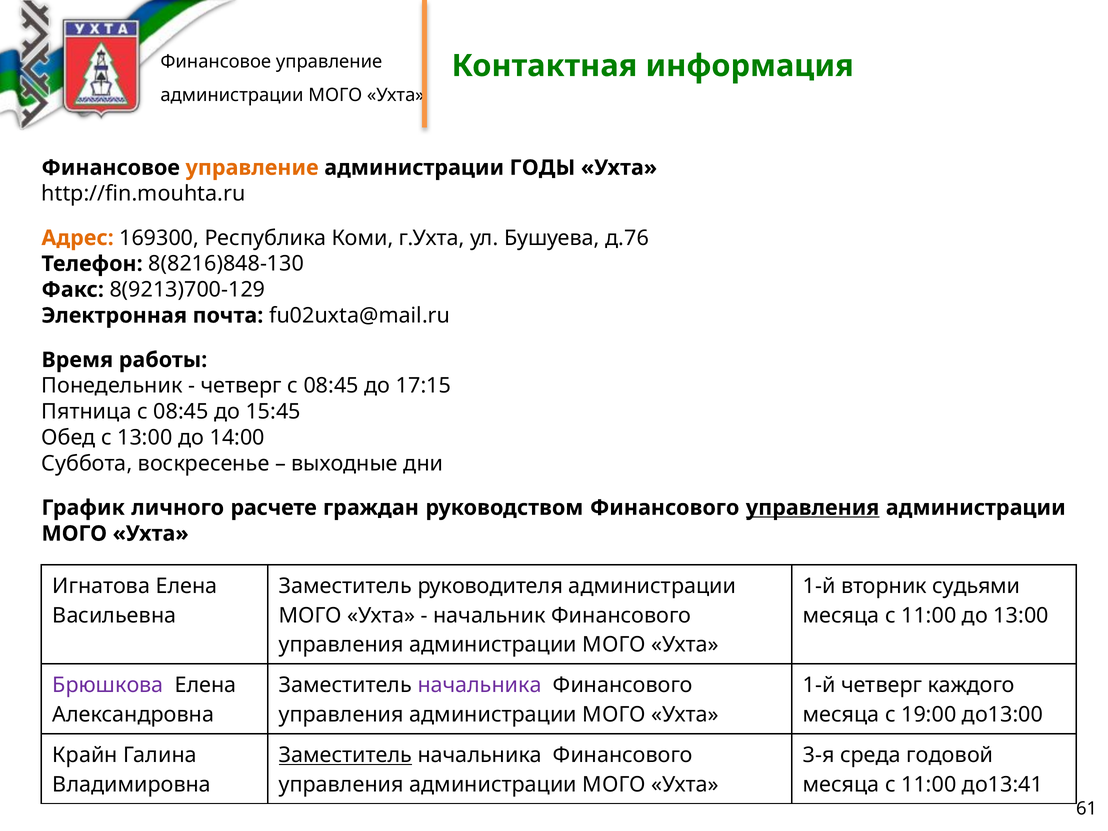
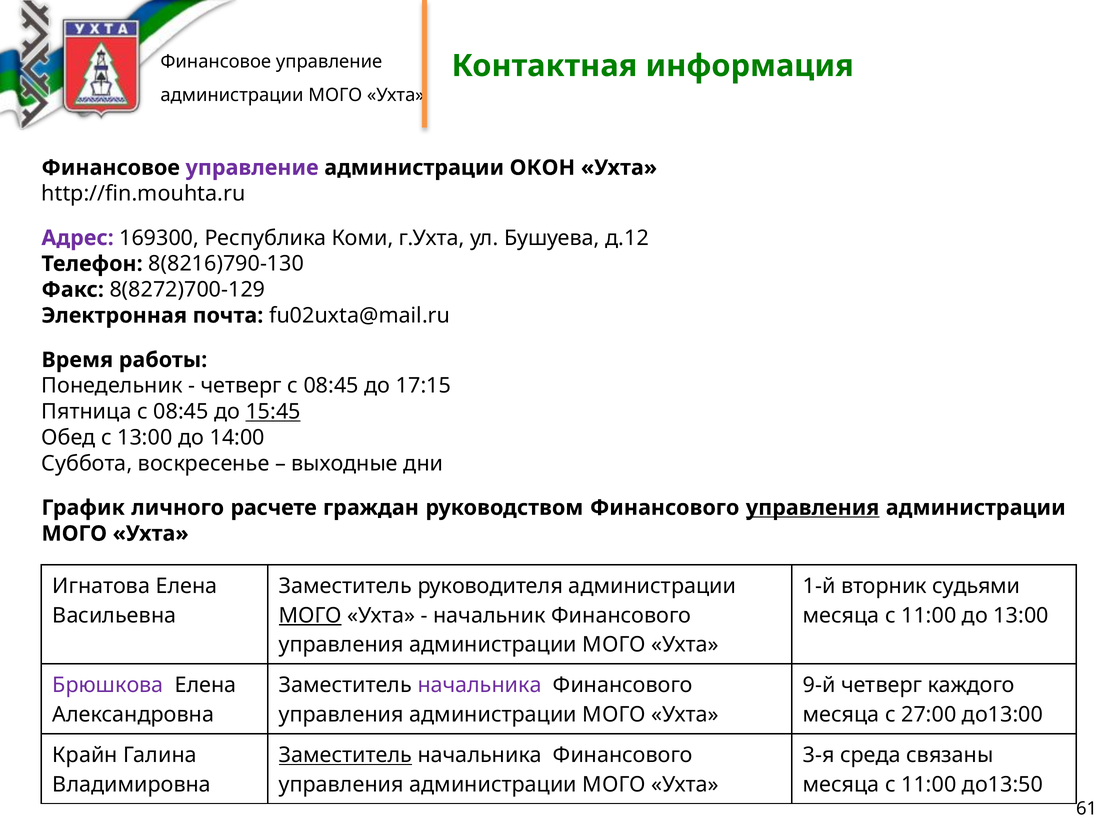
управление colour: orange -> purple (252, 168)
ГОДЫ: ГОДЫ -> ОКОН (542, 168)
Адрес colour: orange -> purple (78, 238)
д.76: д.76 -> д.12 (627, 238)
8(8216)848-130: 8(8216)848-130 -> 8(8216)790-130 (226, 264)
8(9213)700-129: 8(9213)700-129 -> 8(8272)700-129 (187, 290)
15:45 underline: none -> present (273, 412)
МОГО underline: none -> present (310, 616)
1-й: 1-й -> 9-й (819, 685)
19:00: 19:00 -> 27:00 (929, 715)
годовой: годовой -> связаны (950, 755)
до13:41: до13:41 -> до13:50 (1002, 785)
